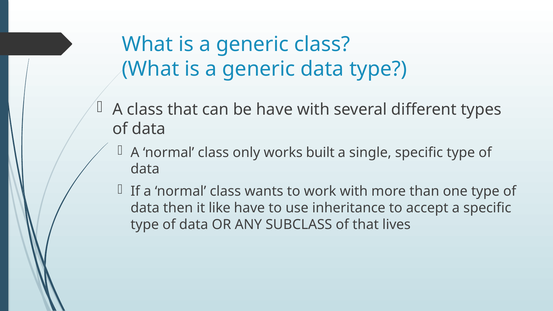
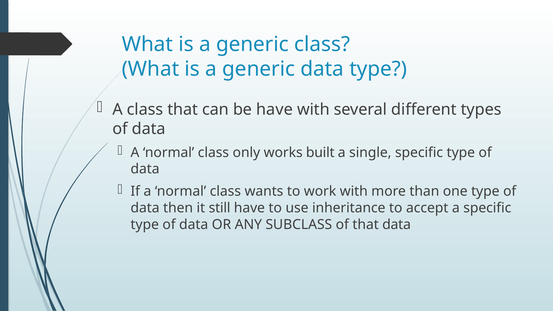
like: like -> still (220, 208)
that lives: lives -> data (397, 225)
